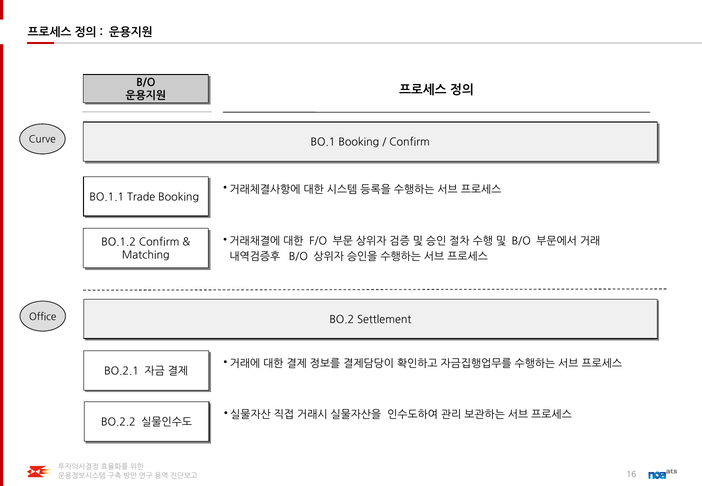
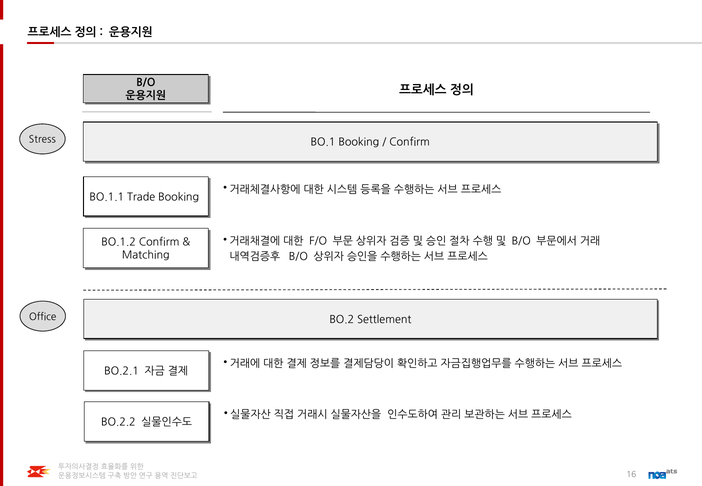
Curve: Curve -> Stress (42, 140)
